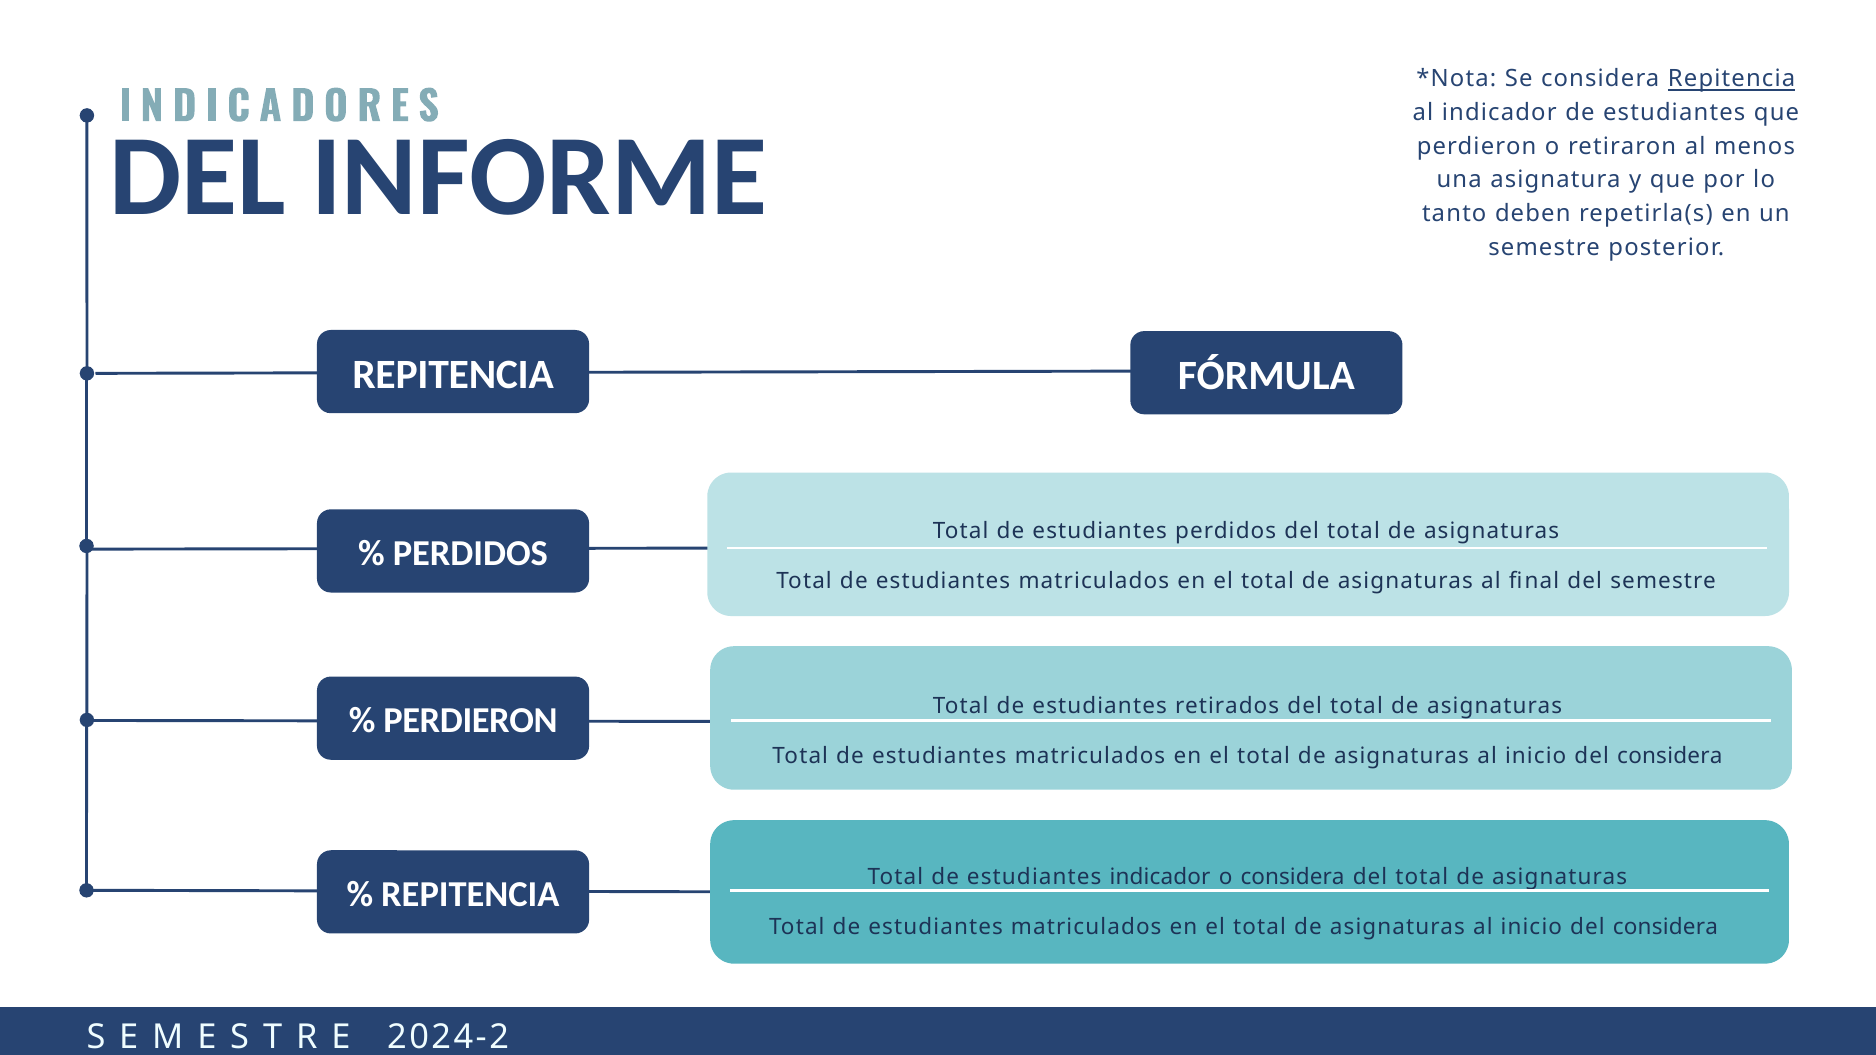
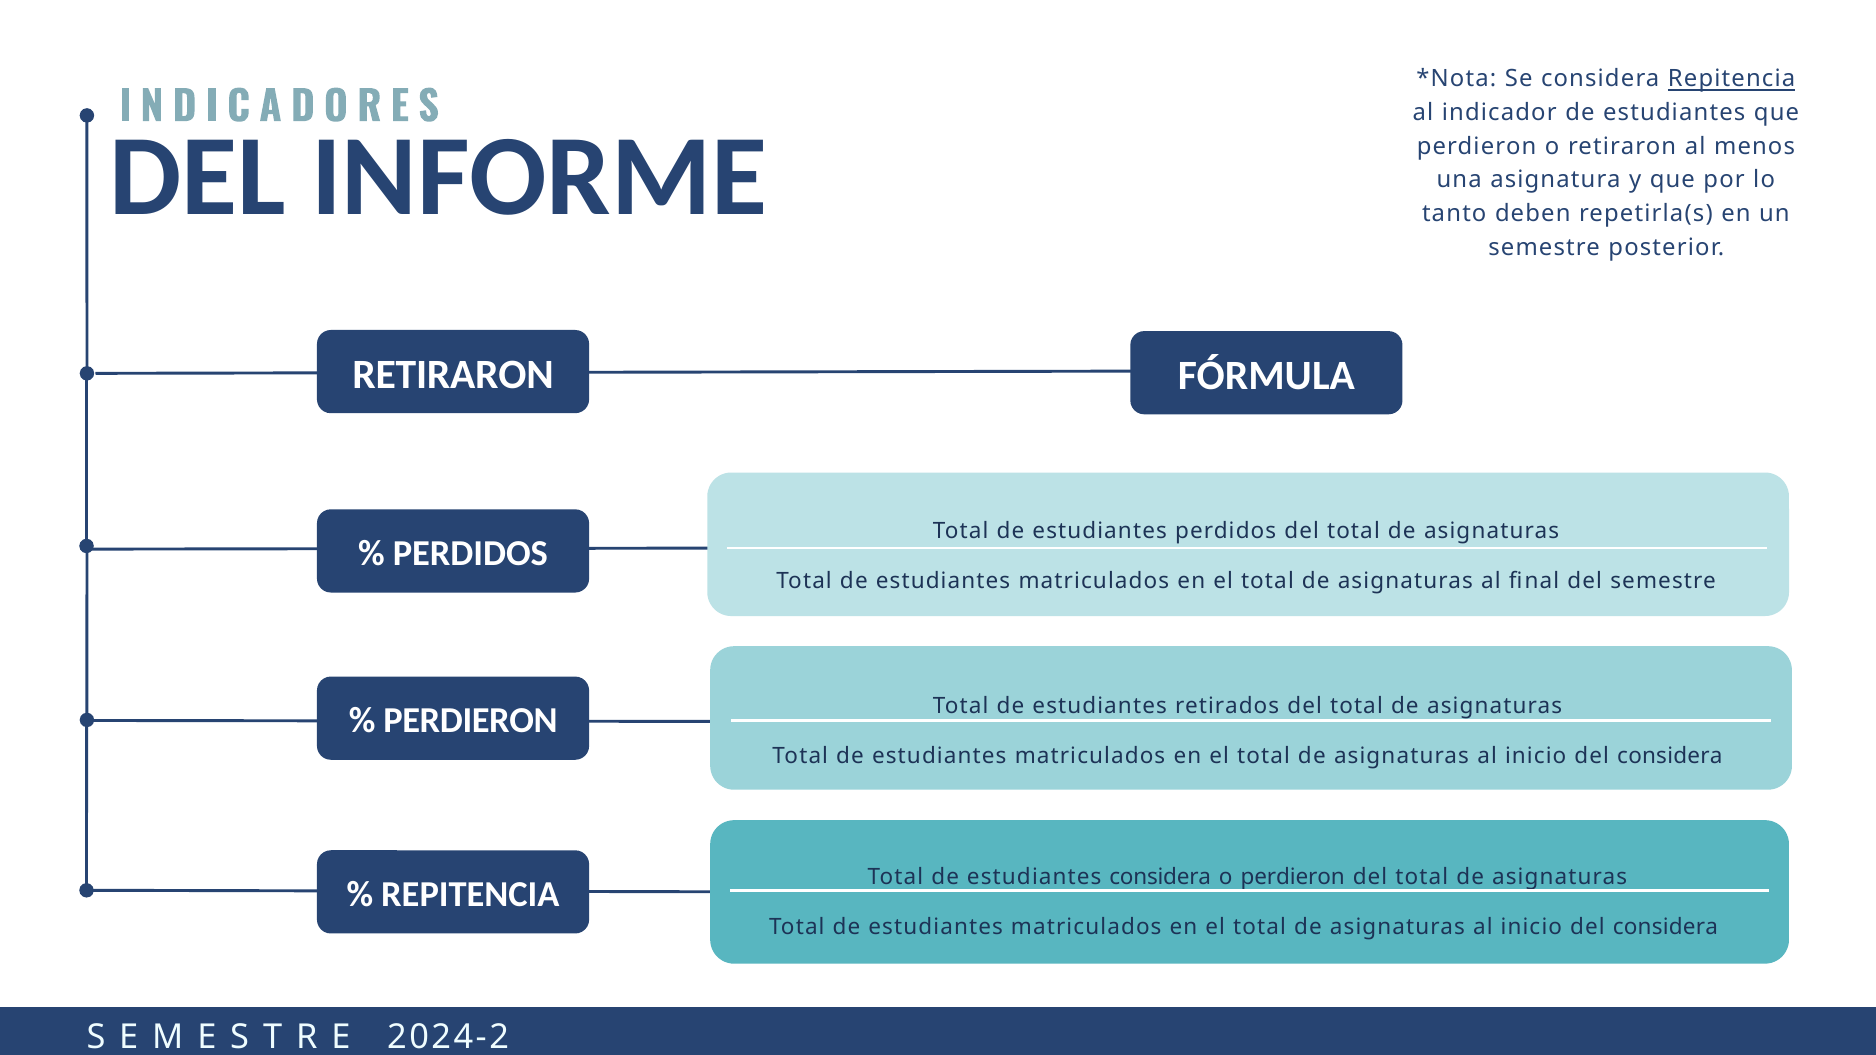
REPITENCIA: REPITENCIA -> RETIRARON (453, 375)
estudiantes indicador: indicador -> considera (1160, 877)
o considera: considera -> perdieron (1293, 877)
